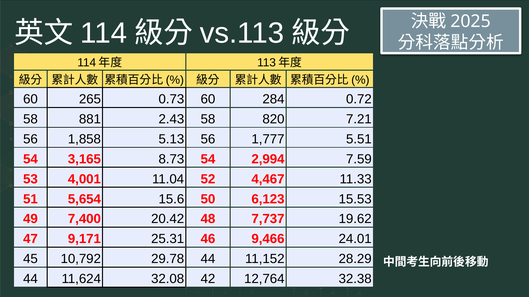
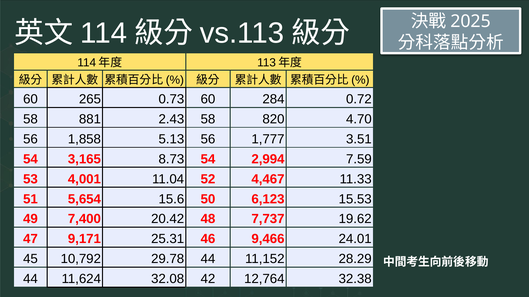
7.21: 7.21 -> 4.70 (359, 119)
5.51: 5.51 -> 3.51 (359, 139)
